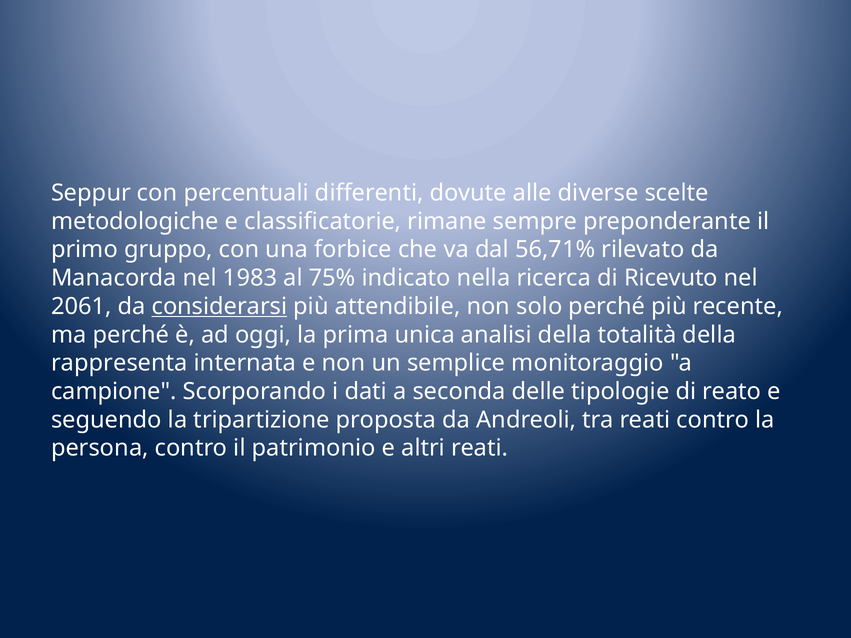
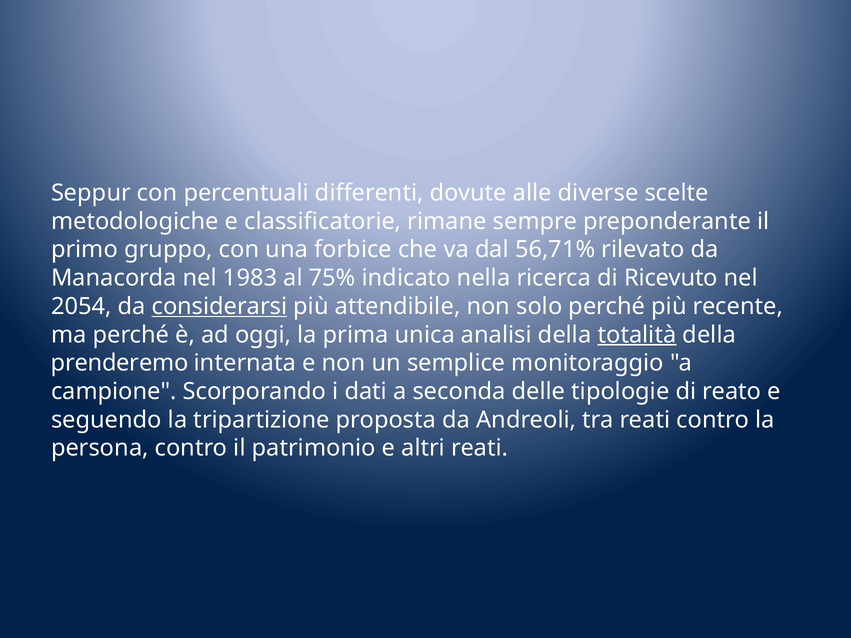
2061: 2061 -> 2054 (81, 306)
totalità underline: none -> present (637, 335)
rappresenta: rappresenta -> prenderemo (120, 363)
